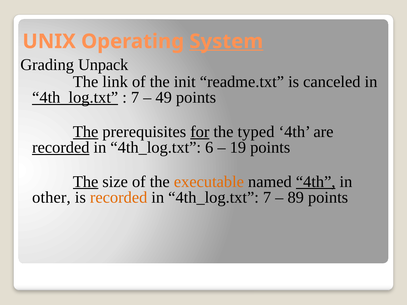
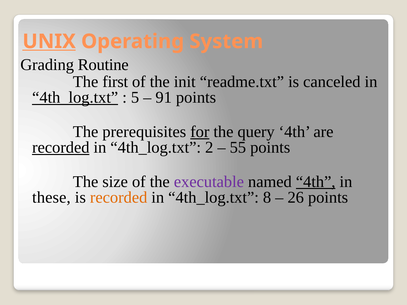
UNIX underline: none -> present (49, 41)
System underline: present -> none (226, 41)
Unpack: Unpack -> Routine (103, 65)
link: link -> first (115, 82)
7: 7 -> 5 (135, 97)
49: 49 -> 91 (164, 97)
The underline: present -> none (86, 132)
typed: typed -> query (256, 132)
6: 6 -> 2 (209, 148)
19: 19 -> 55 (238, 148)
The underline: present -> none (86, 182)
executable colour: orange -> purple (209, 182)
other: other -> these (51, 198)
4th_log.txt 7: 7 -> 8 (267, 198)
89: 89 -> 26 (296, 198)
